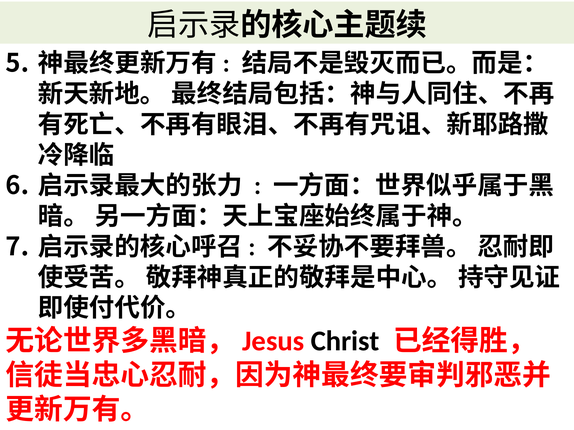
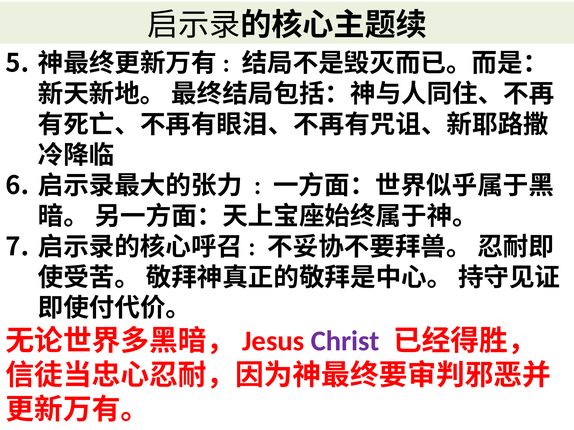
Christ colour: black -> purple (345, 341)
